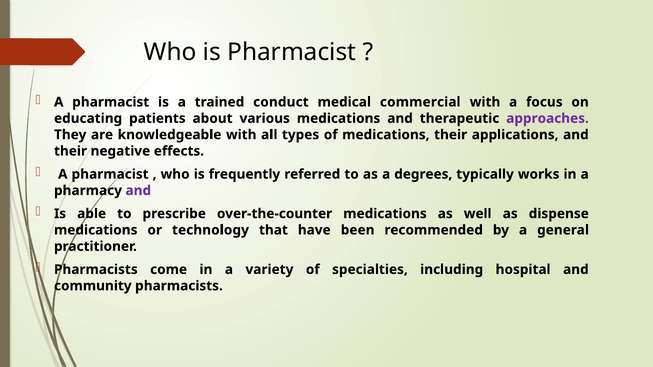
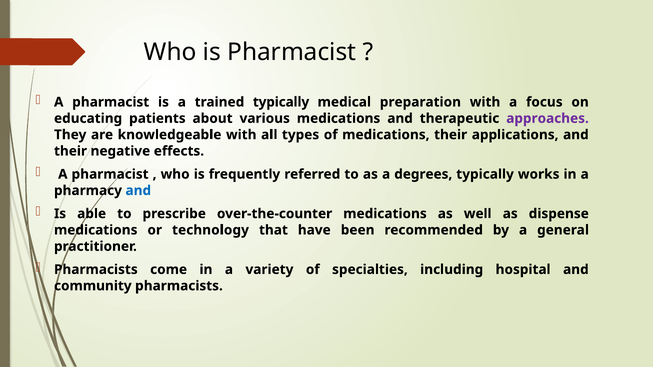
trained conduct: conduct -> typically (281, 102)
commercial: commercial -> preparation (420, 102)
and colour: purple -> blue (138, 191)
